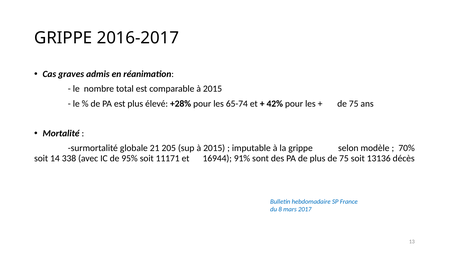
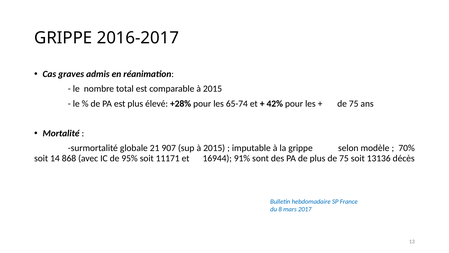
205: 205 -> 907 (169, 148)
338: 338 -> 868 (69, 158)
